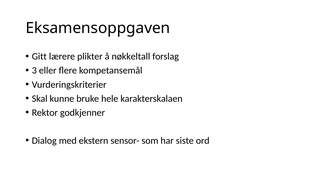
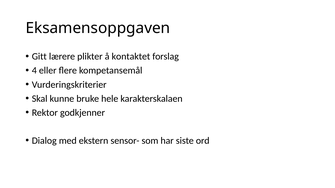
nøkkeltall: nøkkeltall -> kontaktet (131, 57)
3: 3 -> 4 (34, 71)
